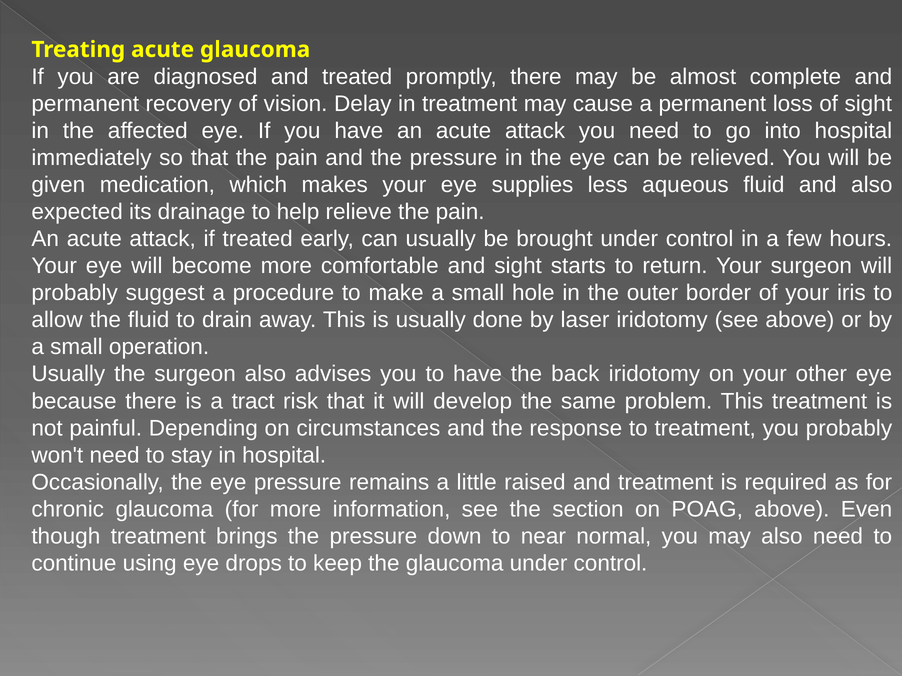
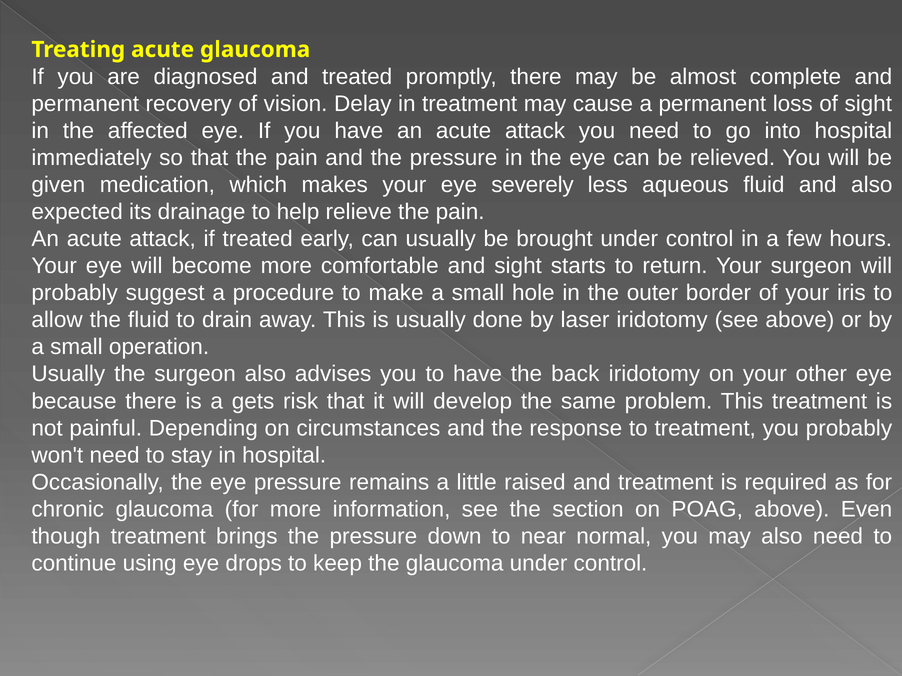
supplies: supplies -> severely (533, 185)
tract: tract -> gets (253, 401)
